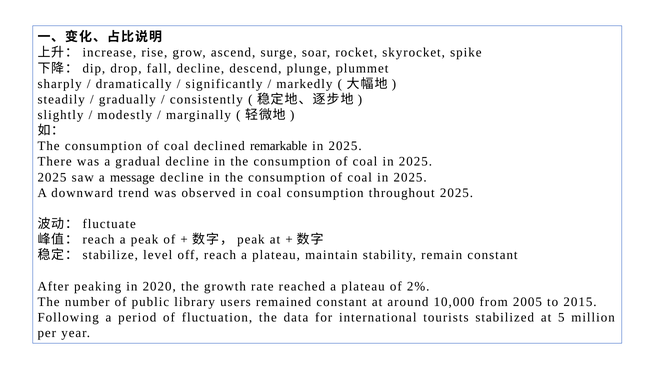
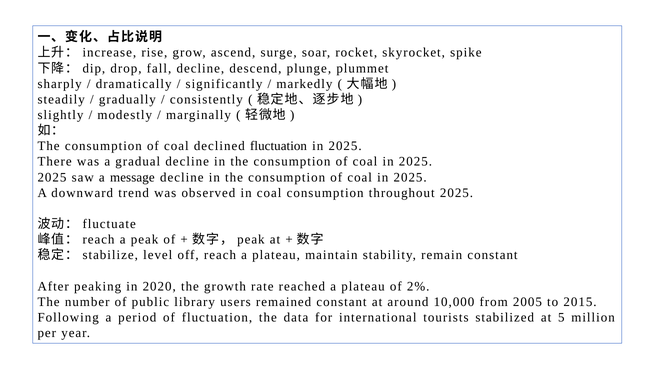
declined remarkable: remarkable -> fluctuation (279, 146)
